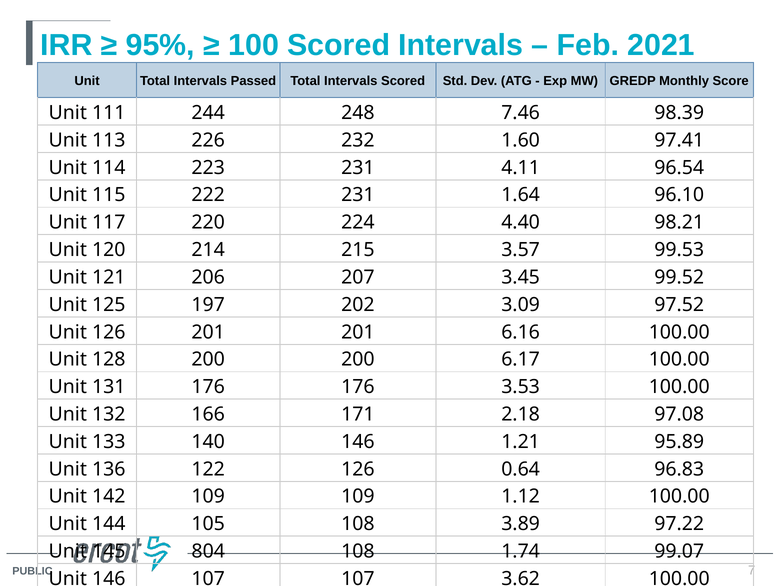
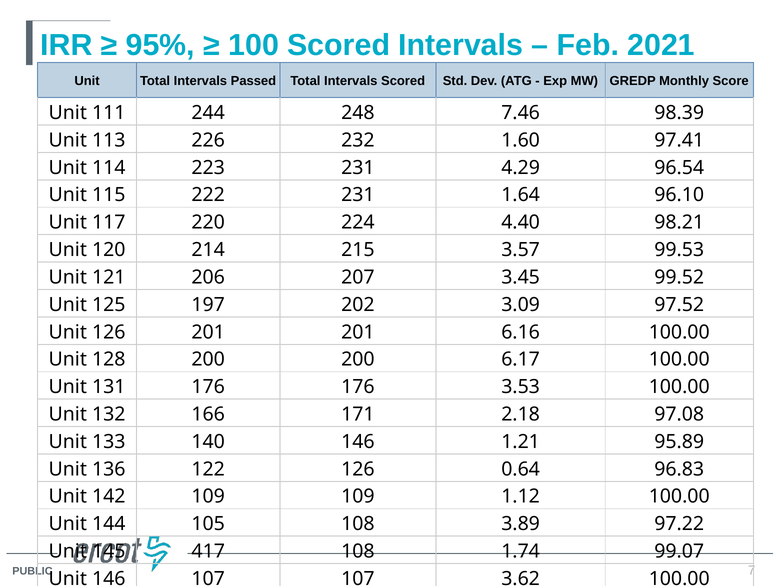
4.11: 4.11 -> 4.29 (521, 168)
804: 804 -> 417 (208, 551)
